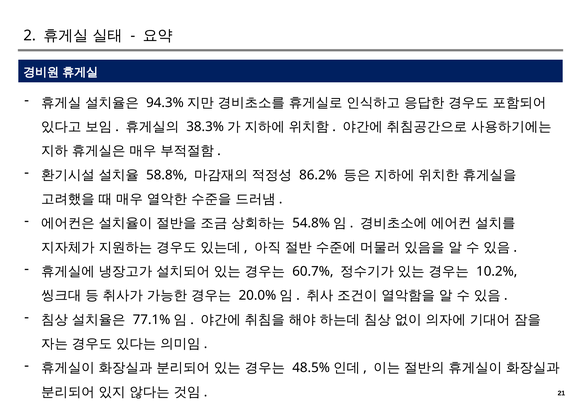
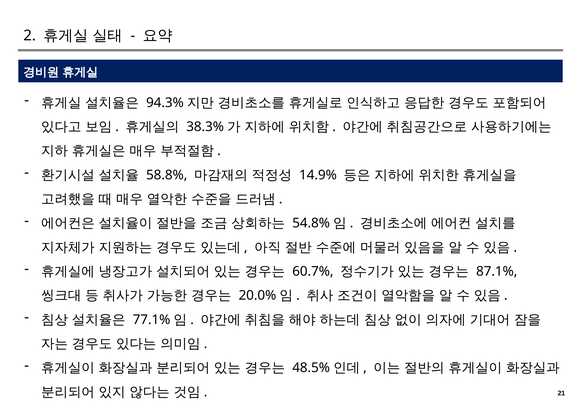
86.2%: 86.2% -> 14.9% (318, 175)
10.2%: 10.2% -> 87.1% (497, 272)
